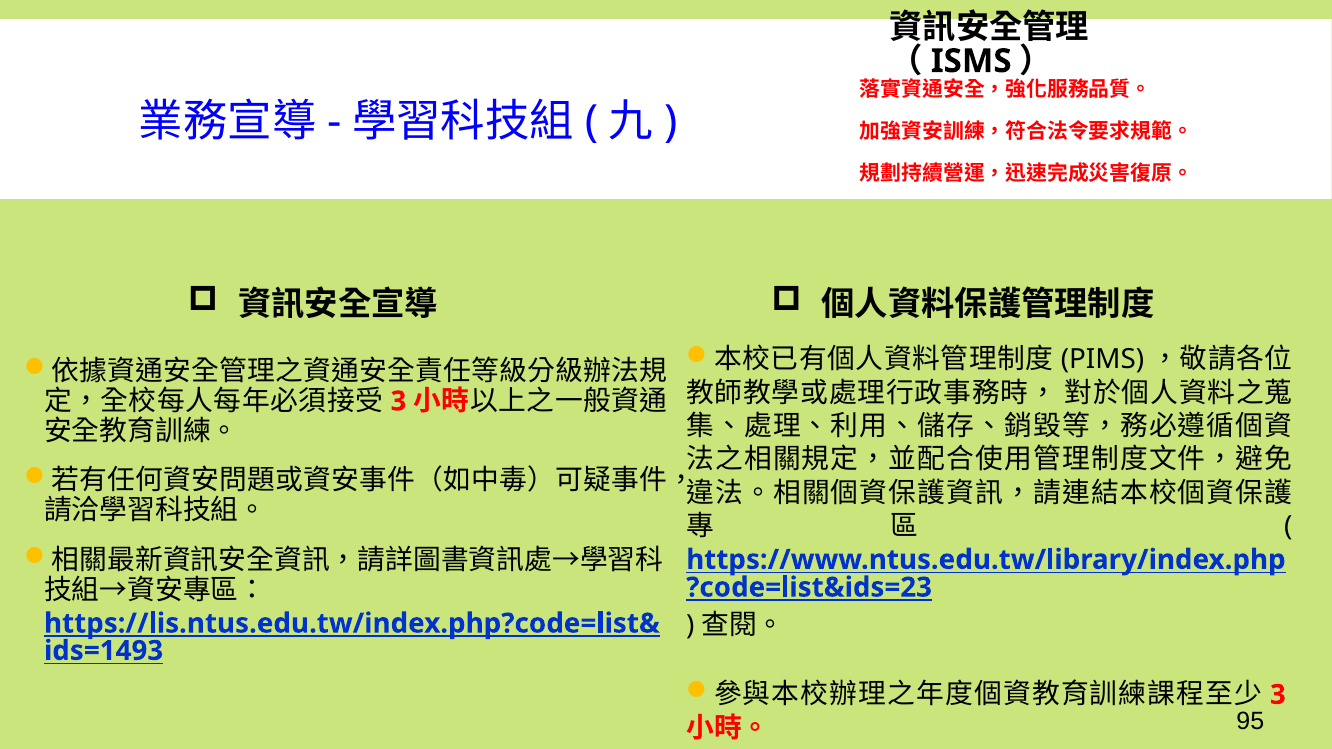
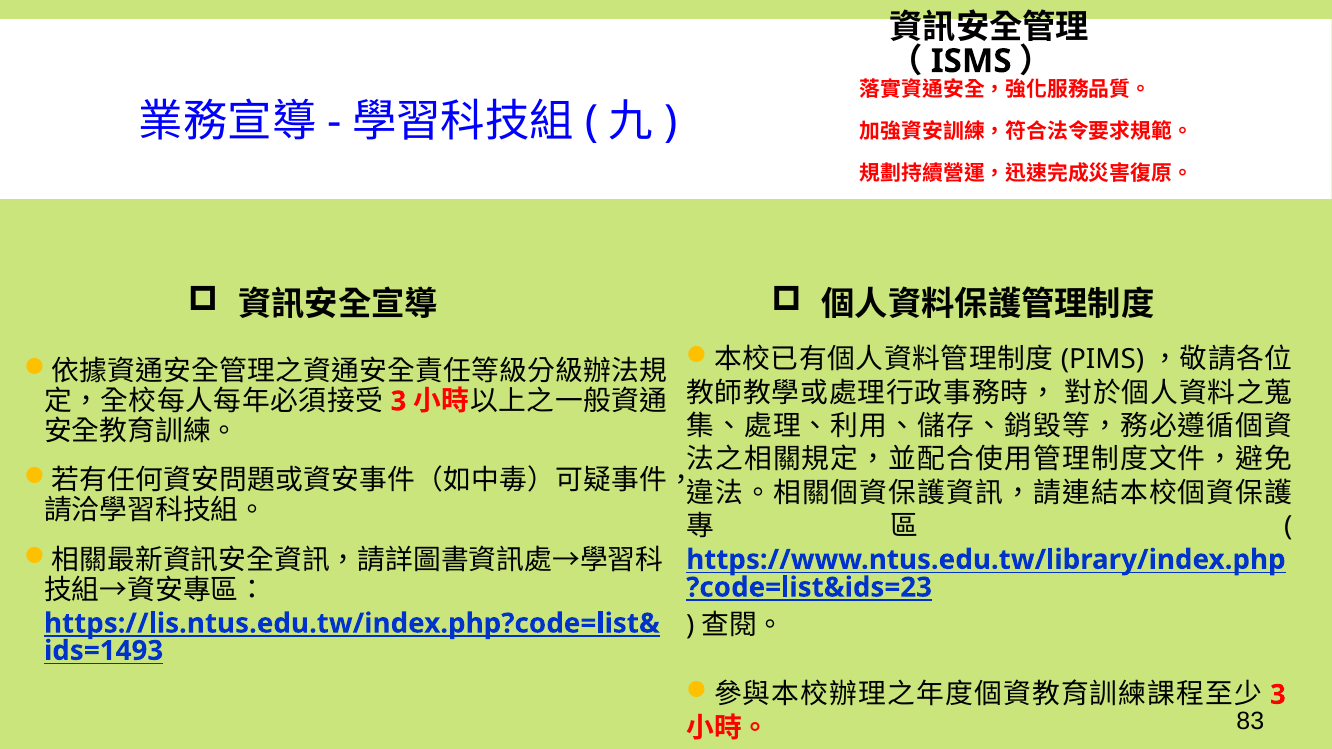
95: 95 -> 83 (1250, 721)
